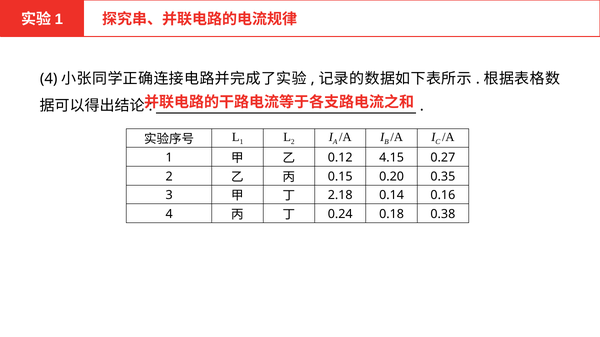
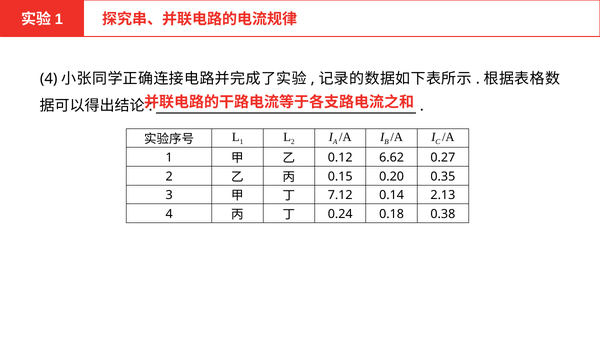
4.15: 4.15 -> 6.62 (392, 158)
2.18: 2.18 -> 7.12 (340, 196)
0.16: 0.16 -> 2.13 (443, 196)
